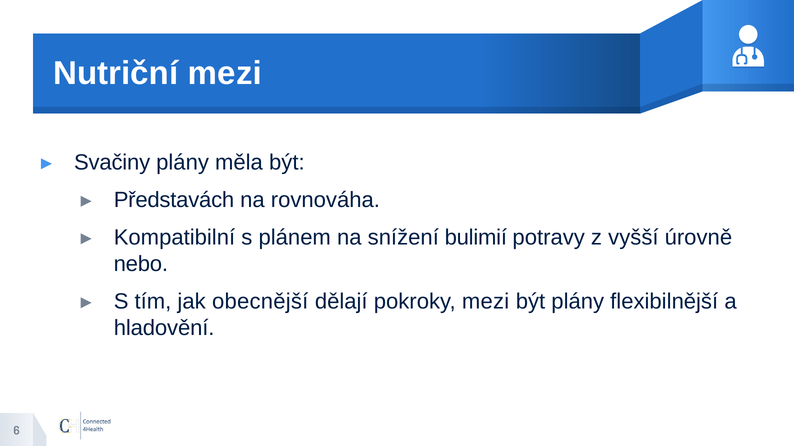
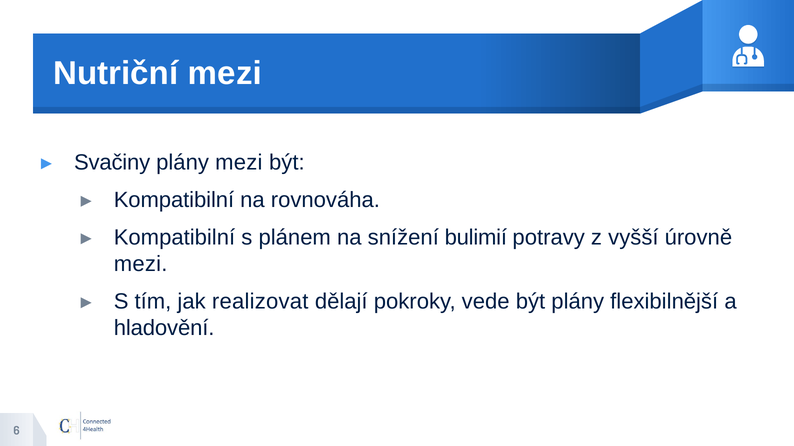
plány měla: měla -> mezi (239, 163)
Představách: Představách -> Kompatibilní (174, 200)
nebo: nebo -> mezi (141, 264)
obecnější: obecnější -> realizovat (260, 302)
pokroky mezi: mezi -> vede (486, 302)
